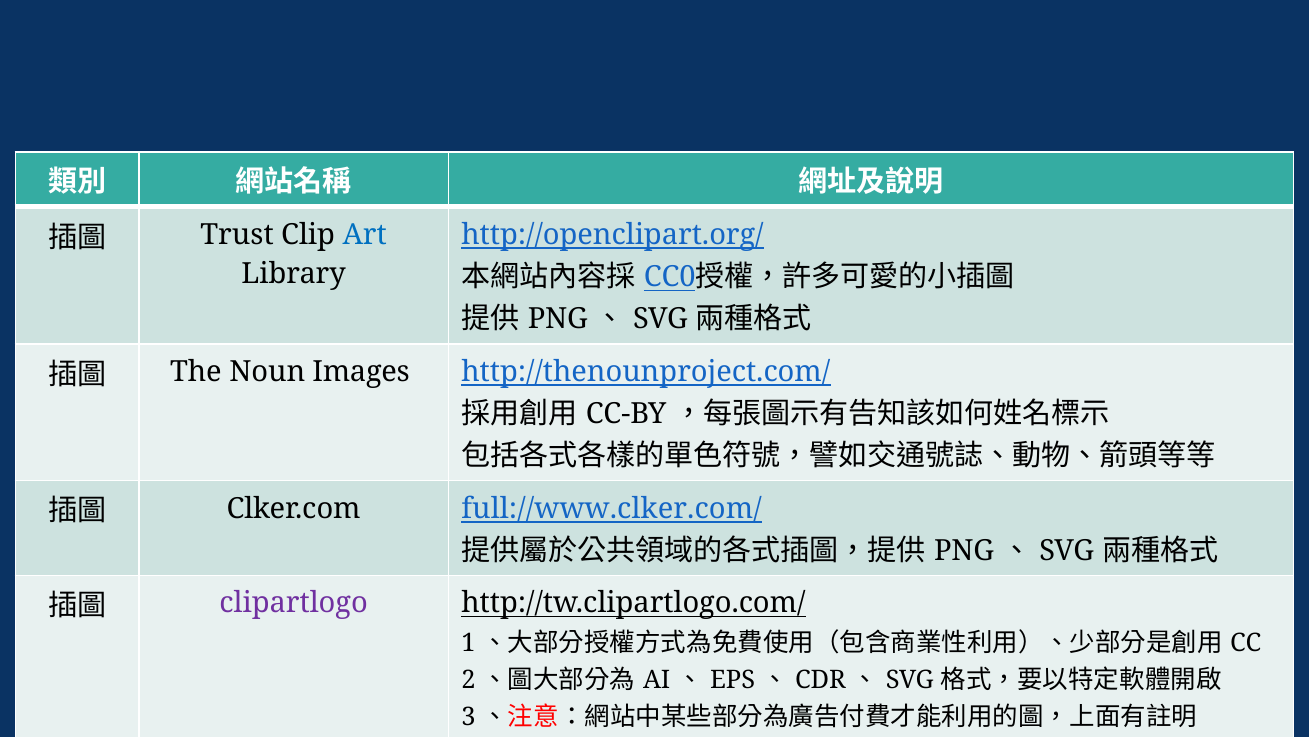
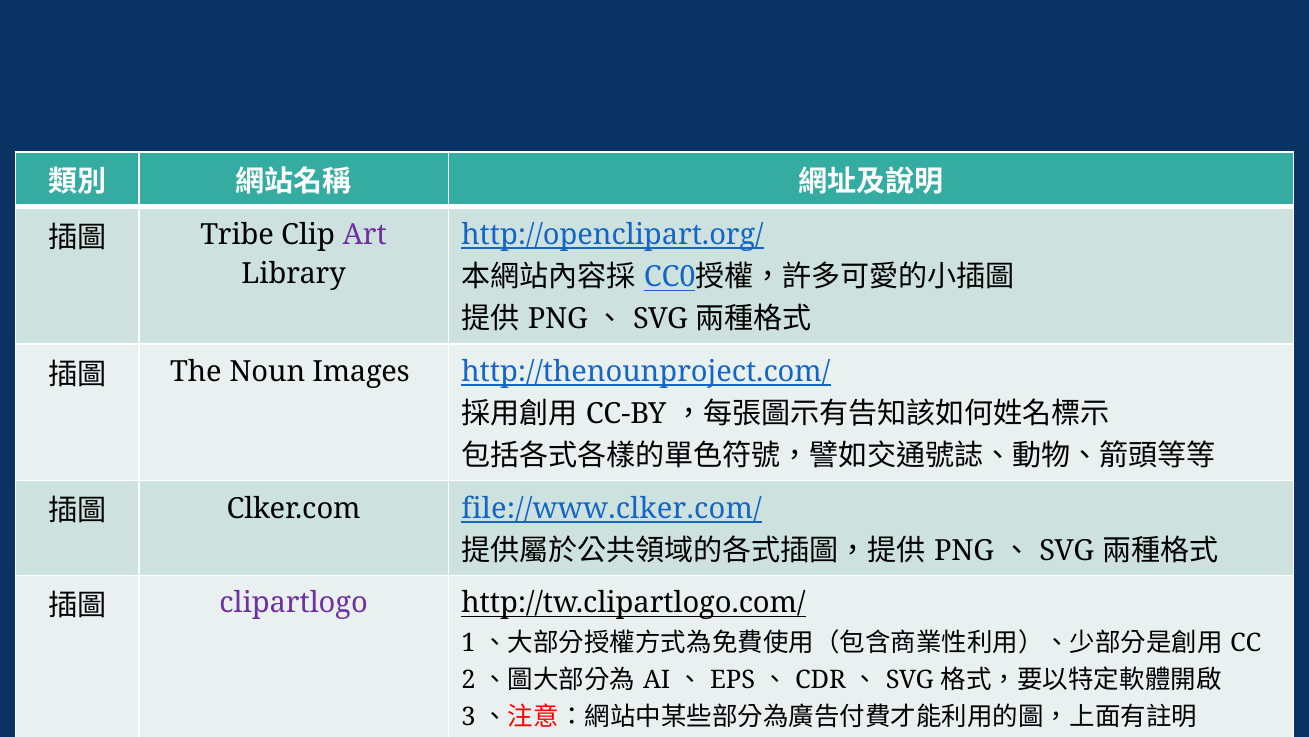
Trust: Trust -> Tribe (237, 235)
Art colour: blue -> purple (365, 235)
full://www.clker.com/: full://www.clker.com/ -> file://www.clker.com/ (612, 508)
